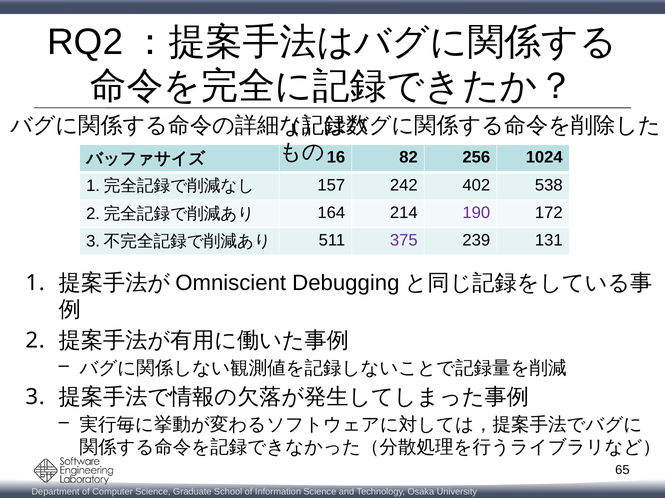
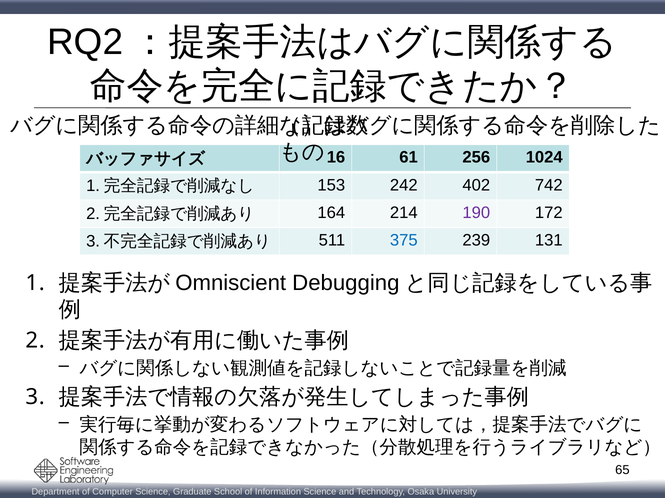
82: 82 -> 61 (409, 158)
157: 157 -> 153 (331, 185)
538: 538 -> 742 (549, 185)
375 colour: purple -> blue (404, 241)
